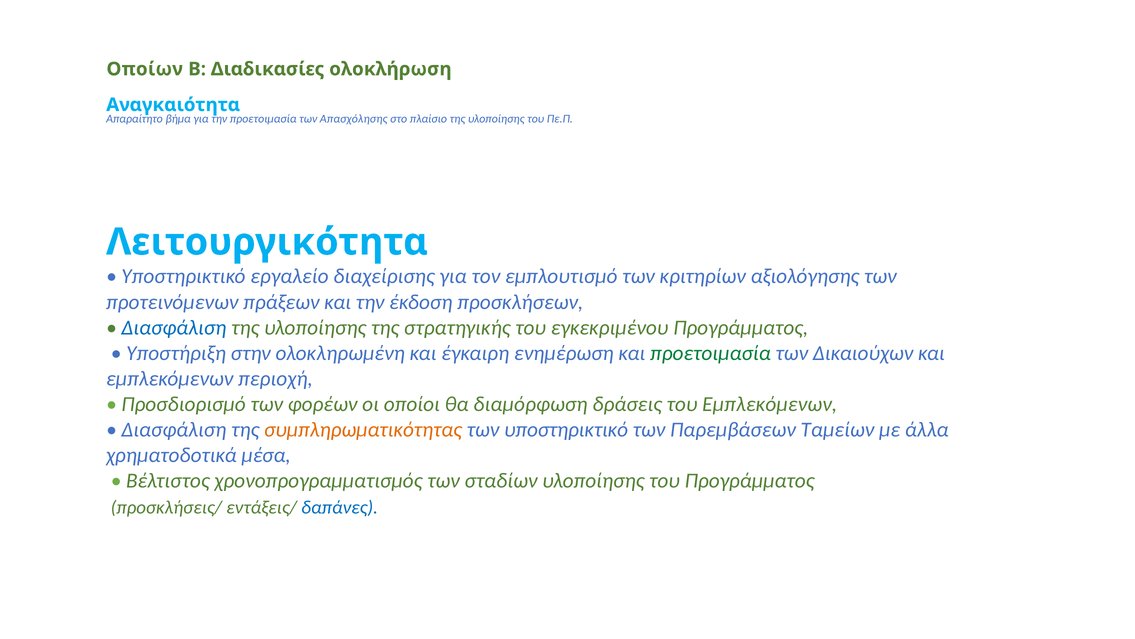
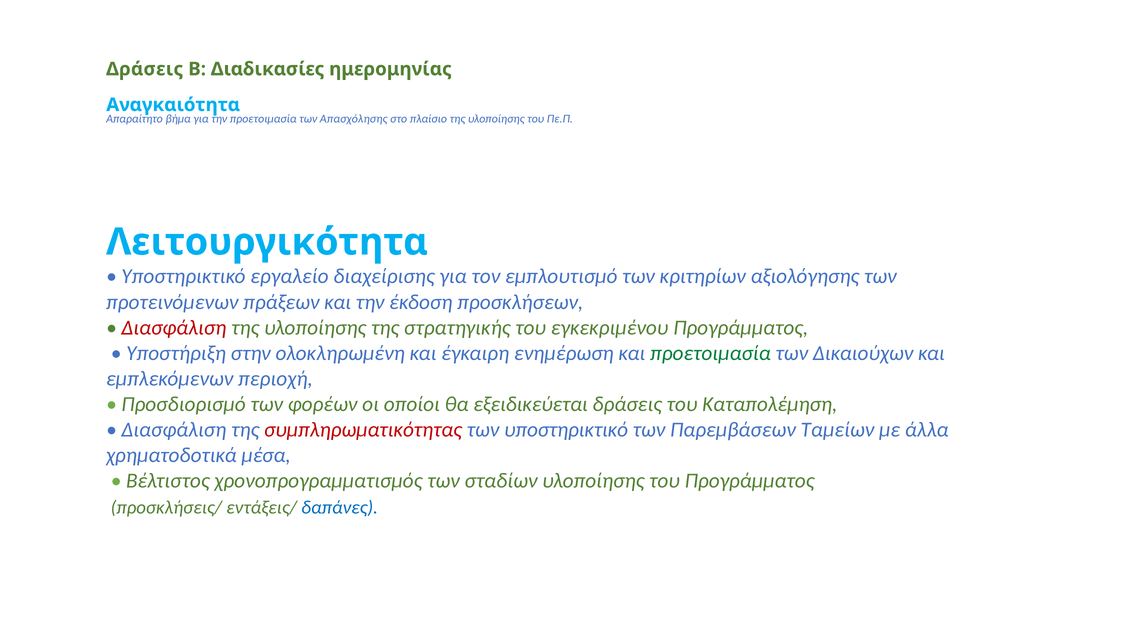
Οποίων: Οποίων -> Δράσεις (145, 69)
ολοκλήρωση: ολοκλήρωση -> ημερομηνίας (390, 69)
Διασφάλιση colour: blue -> red (174, 327)
διαμόρφωση: διαμόρφωση -> εξειδικεύεται (531, 404)
του Εμπλεκόμενων: Εμπλεκόμενων -> Καταπολέμηση (770, 404)
συμπληρωματικότητας colour: orange -> red (363, 429)
